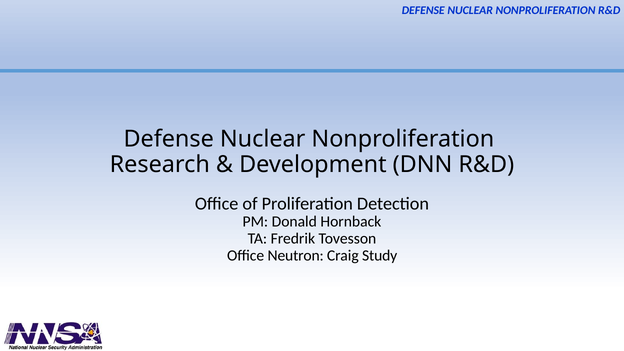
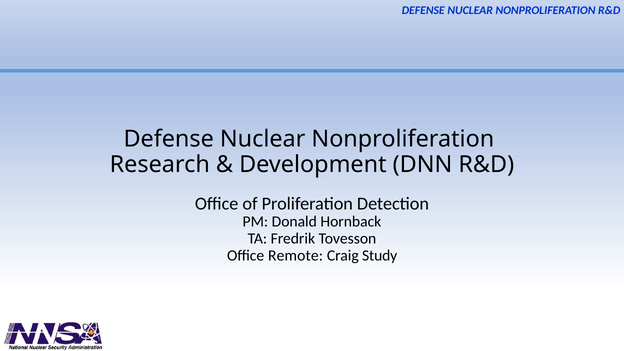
Neutron: Neutron -> Remote (296, 255)
